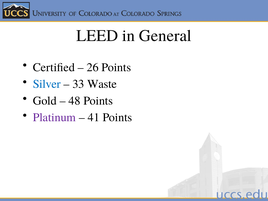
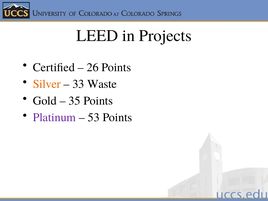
General: General -> Projects (165, 36)
Silver colour: blue -> orange (47, 84)
48: 48 -> 35 (75, 101)
41: 41 -> 53 (94, 117)
